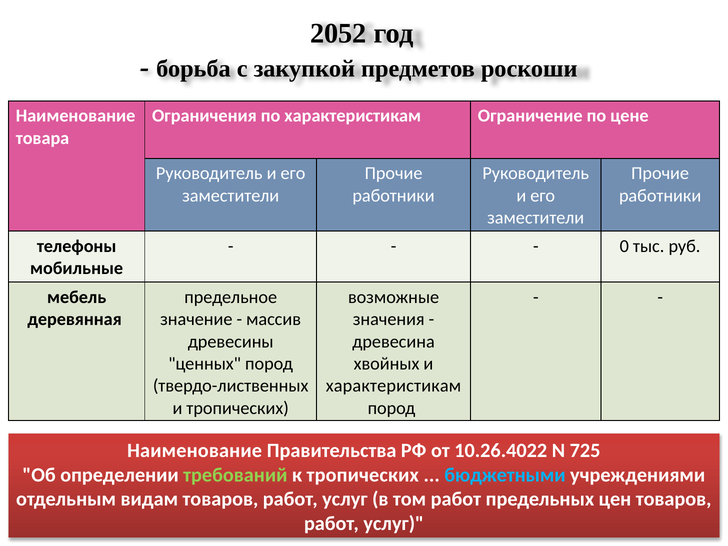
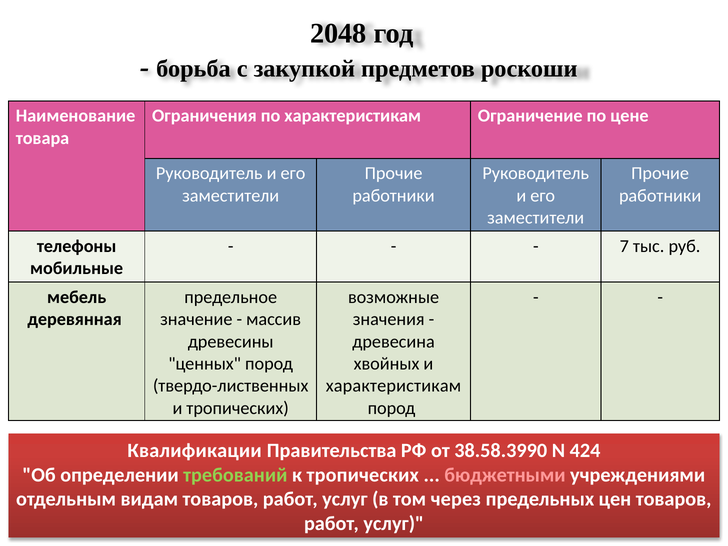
2052: 2052 -> 2048 (338, 33)
0: 0 -> 7 (624, 246)
Наименование: Наименование -> Квалификации (195, 451)
10.26.4022: 10.26.4022 -> 38.58.3990 (501, 451)
725: 725 -> 424 (585, 451)
бюджетными colour: light blue -> pink (505, 475)
том работ: работ -> через (456, 499)
